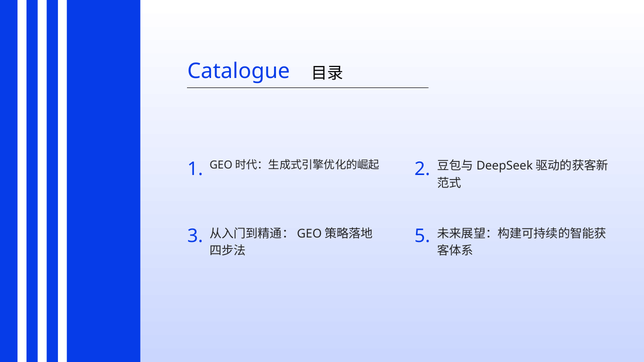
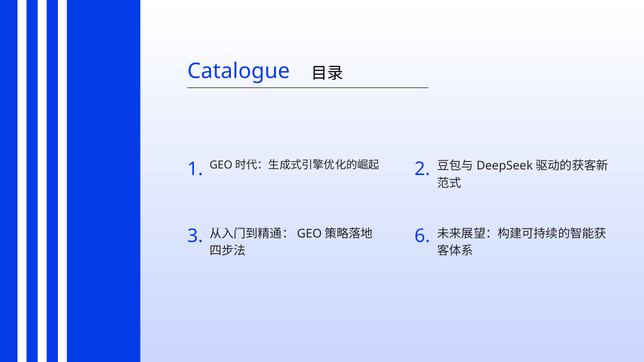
5: 5 -> 6 (422, 236)
